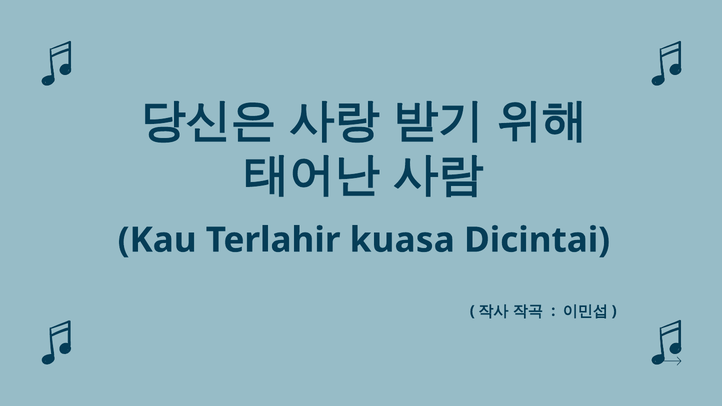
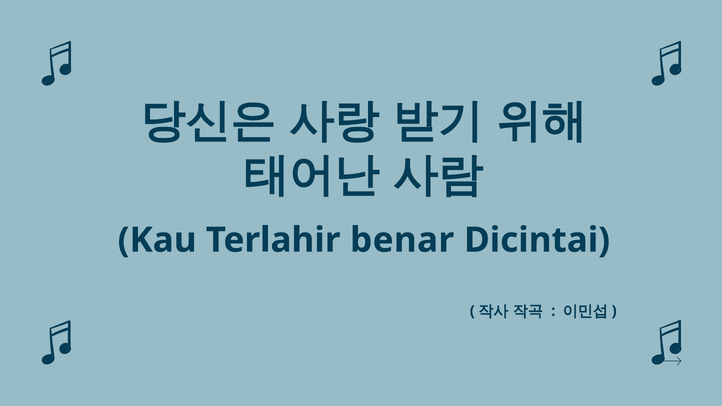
kuasa: kuasa -> benar (402, 240)
